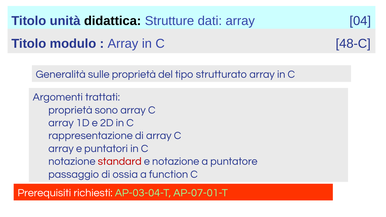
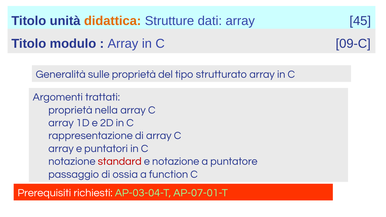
didattica colour: black -> orange (113, 21)
04: 04 -> 45 (360, 21)
48-C: 48-C -> 09-C (353, 44)
sono: sono -> nella (106, 110)
